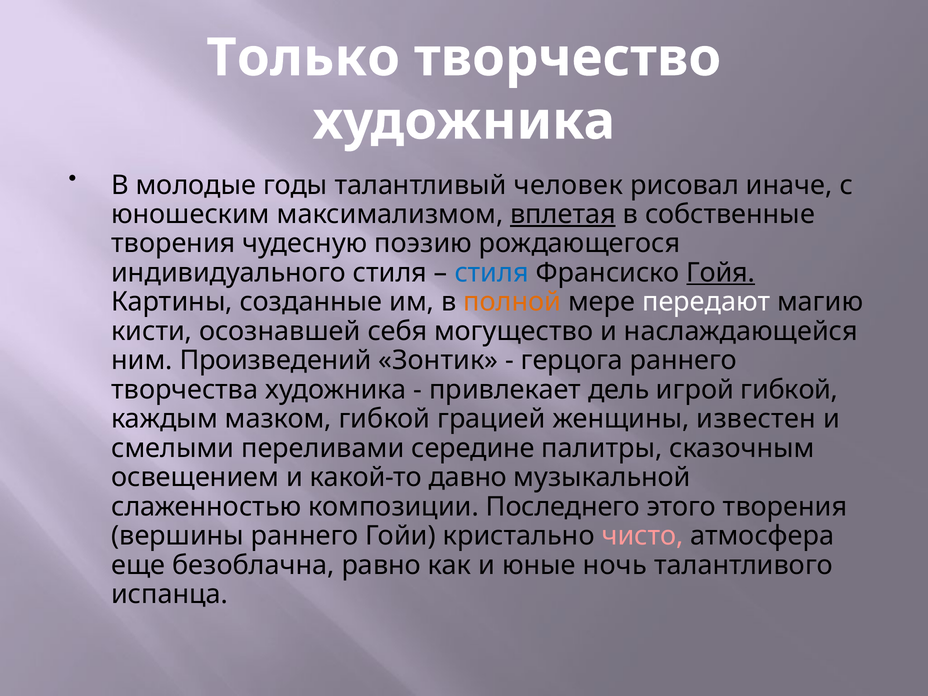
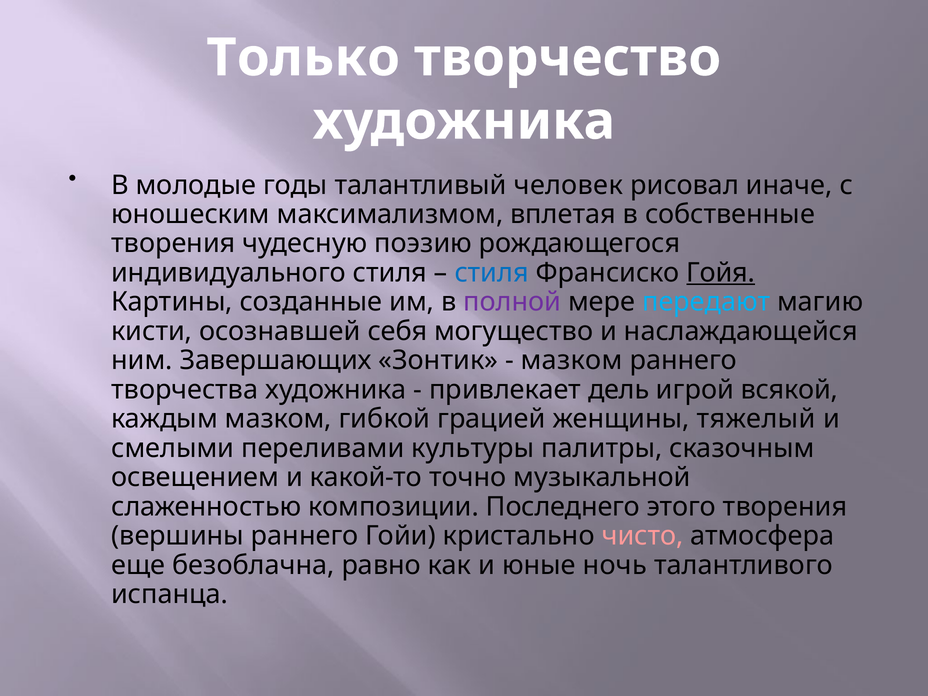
вплетая underline: present -> none (563, 214)
полной colour: orange -> purple (512, 302)
передают colour: white -> light blue (706, 302)
Произведений: Произведений -> Завершающих (276, 360)
герцога: герцога -> мазком (572, 360)
игрой гибкой: гибкой -> всякой (789, 390)
известен: известен -> тяжелый (756, 419)
середине: середине -> культуры (473, 448)
давно: давно -> точно (468, 477)
